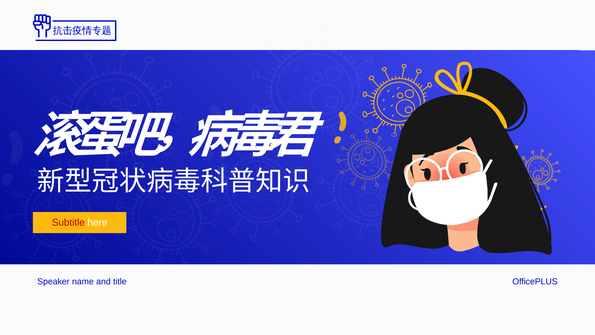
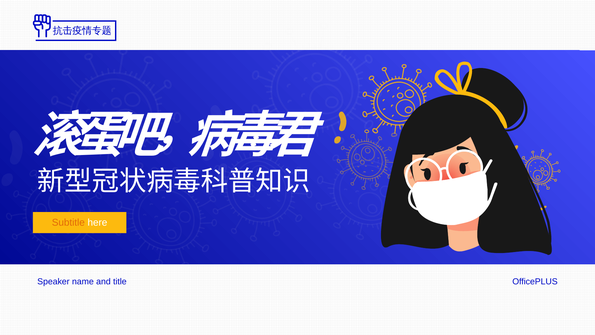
Subtitle colour: red -> orange (68, 222)
